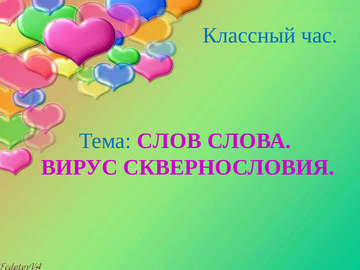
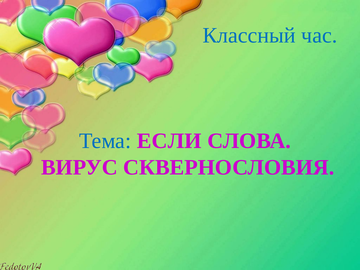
СЛОВ: СЛОВ -> ЕСЛИ (169, 141)
